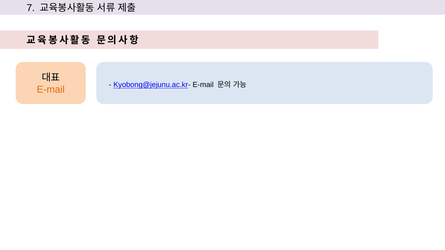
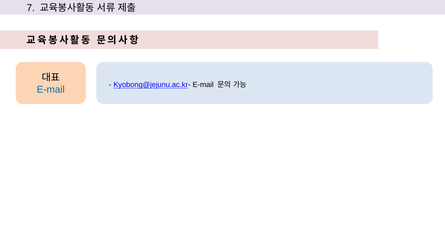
E-mail colour: orange -> blue (51, 90)
